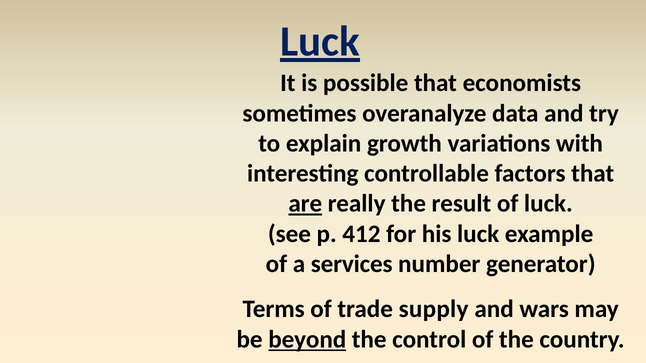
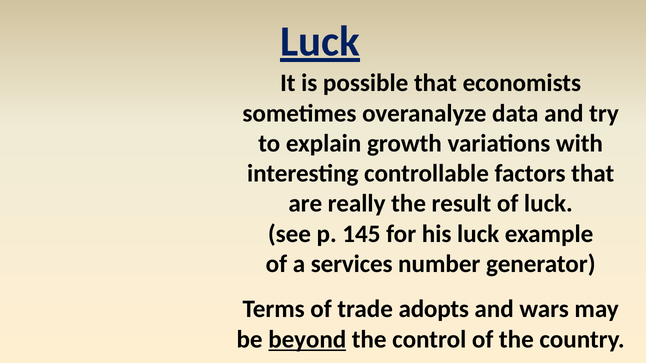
are underline: present -> none (305, 204)
412: 412 -> 145 (361, 234)
supply: supply -> adopts (434, 309)
